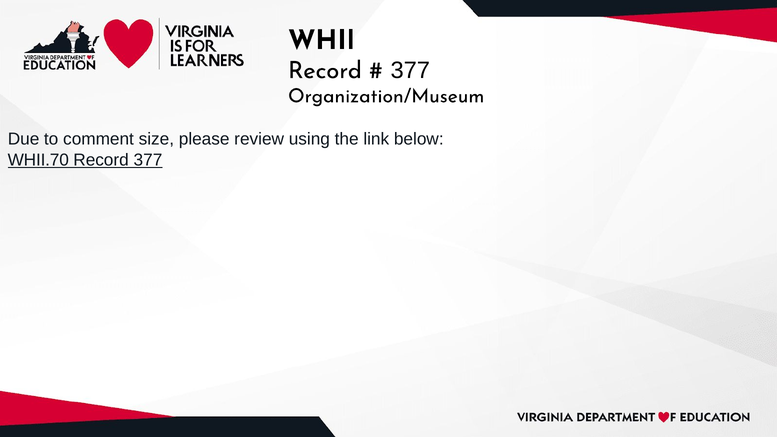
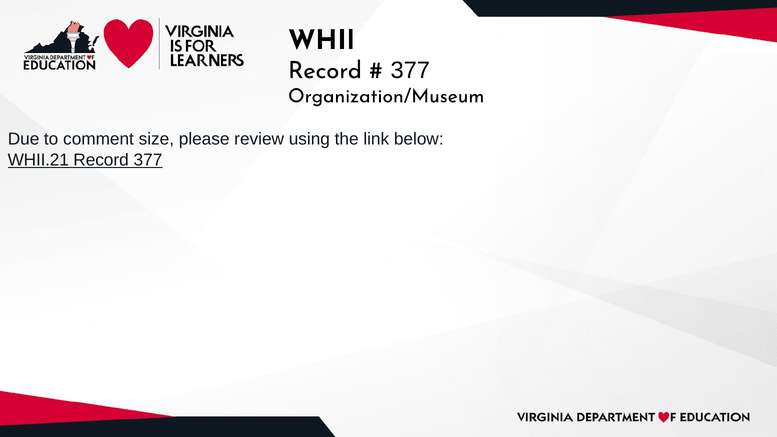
WHII.70: WHII.70 -> WHII.21 (38, 160)
